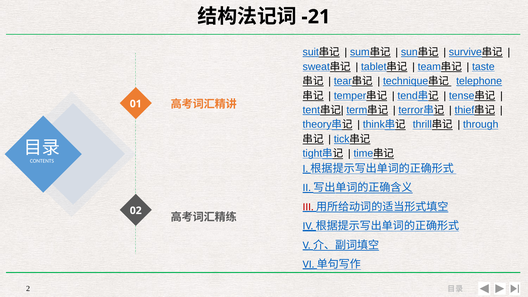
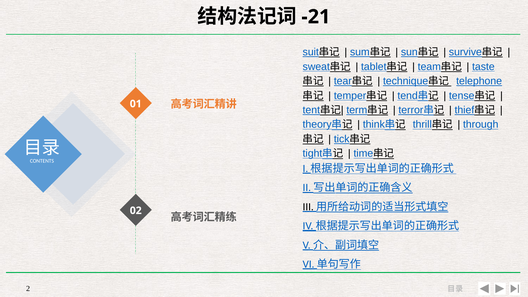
III colour: red -> black (308, 207)
